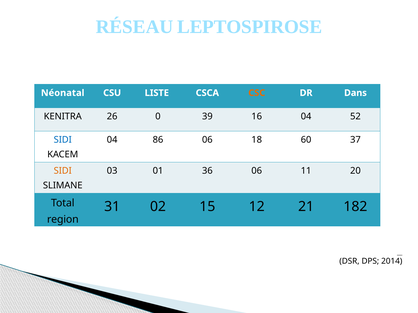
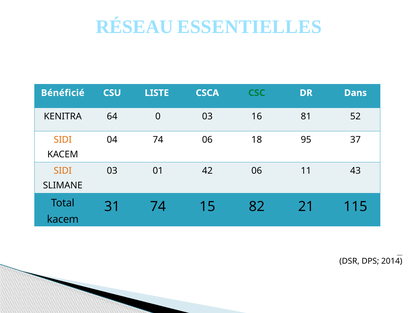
LEPTOSPIROSE: LEPTOSPIROSE -> ESSENTIELLES (249, 27)
Néonatal: Néonatal -> Bénéficié (63, 93)
CSC colour: orange -> green (257, 93)
26: 26 -> 64 (112, 117)
0 39: 39 -> 03 (207, 117)
16 04: 04 -> 81 (306, 117)
SIDI colour: blue -> orange (63, 140)
04 86: 86 -> 74 (158, 140)
60: 60 -> 95 (306, 140)
36: 36 -> 42 (207, 171)
20: 20 -> 43 (355, 171)
31 02: 02 -> 74 (158, 207)
12: 12 -> 82 (257, 207)
182: 182 -> 115 (355, 207)
region: region -> kacem (63, 220)
